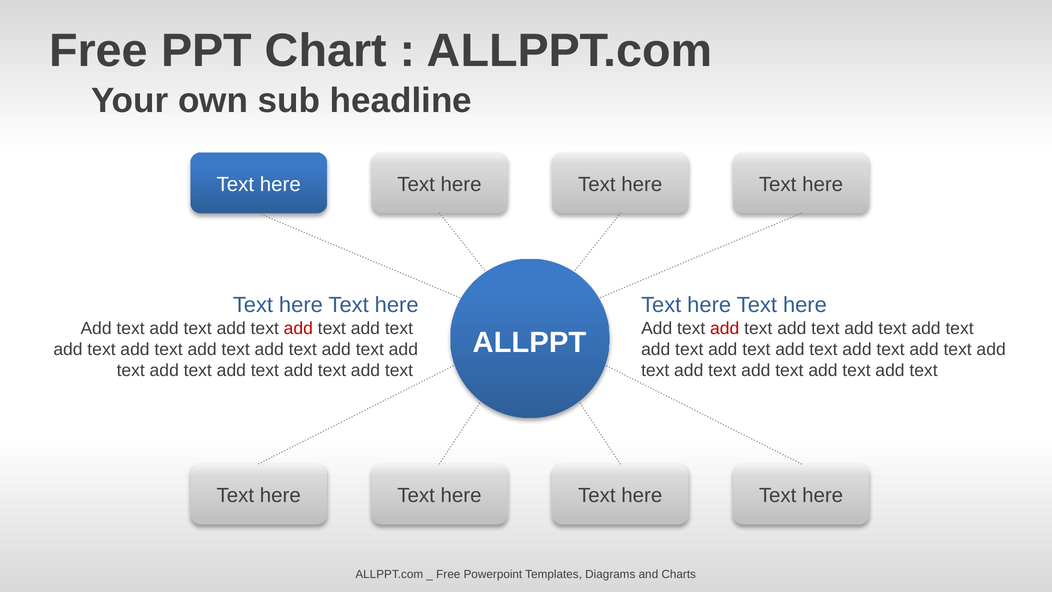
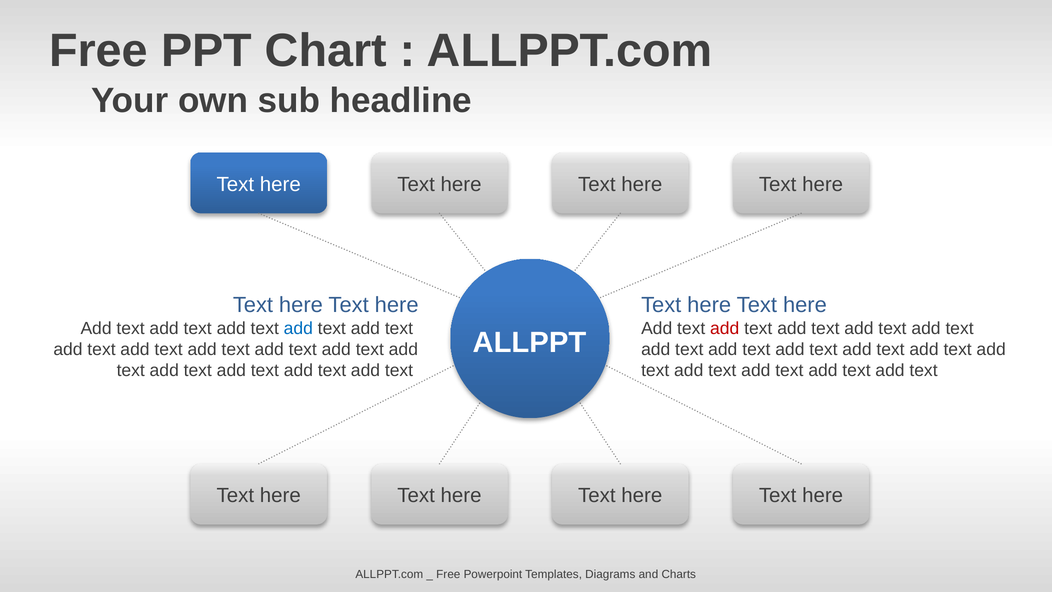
add colour: red -> blue (298, 328)
